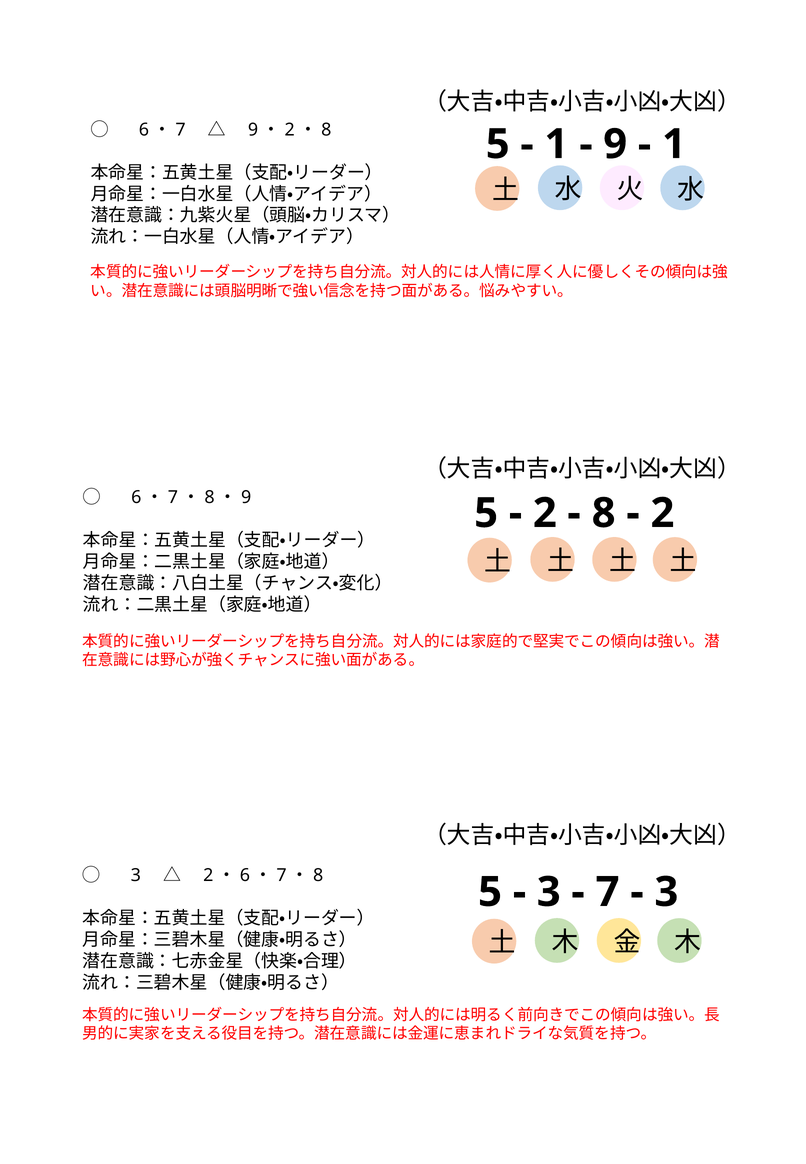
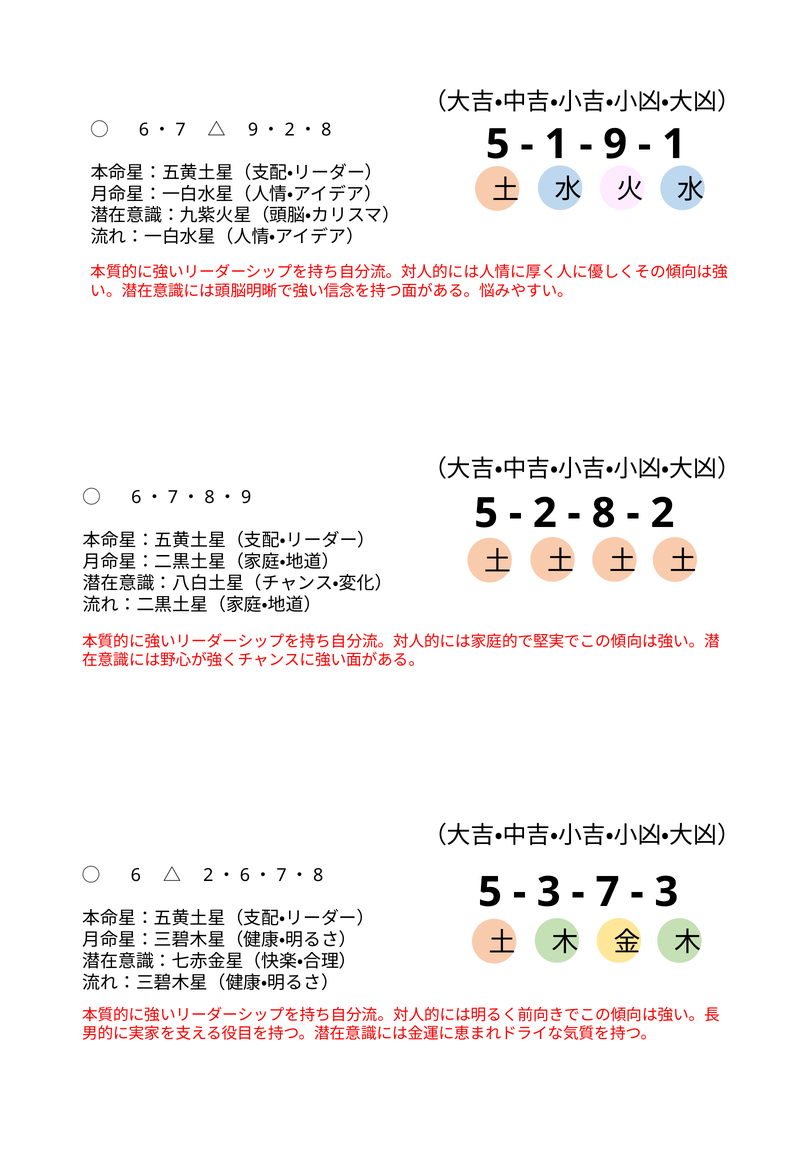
3: 3 -> 6 (136, 876)
